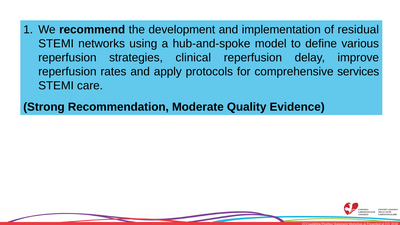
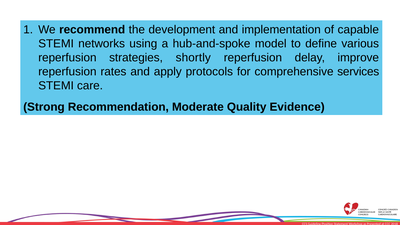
residual: residual -> capable (358, 30)
clinical: clinical -> shortly (193, 58)
